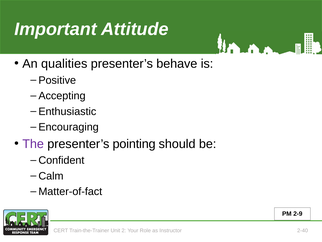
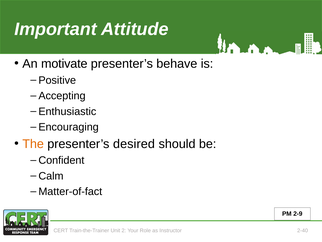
qualities: qualities -> motivate (64, 64)
The colour: purple -> orange (33, 144)
pointing: pointing -> desired (134, 144)
